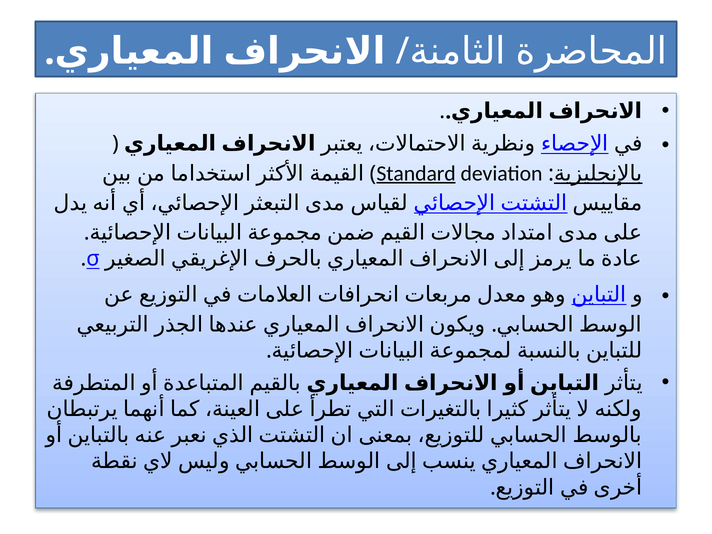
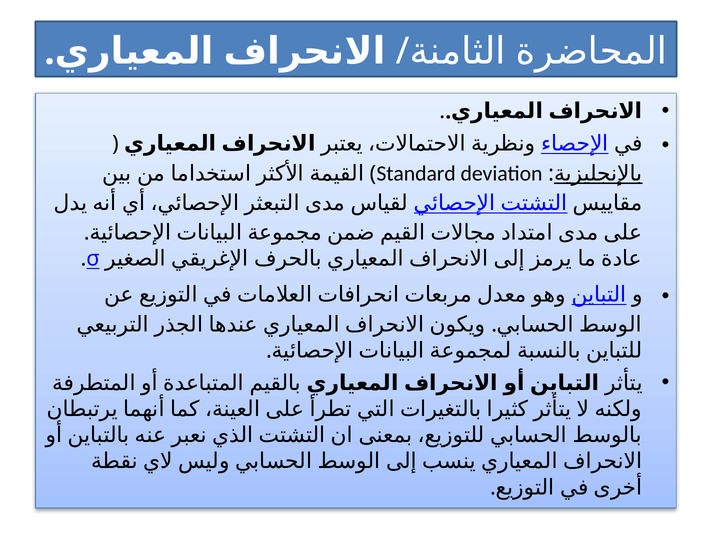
Standard underline: present -> none (416, 173)
